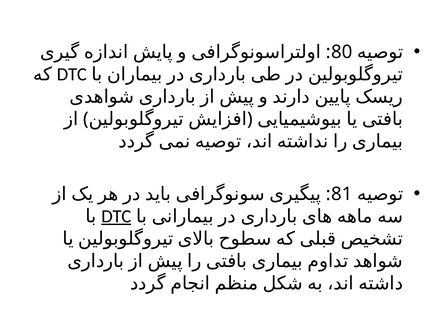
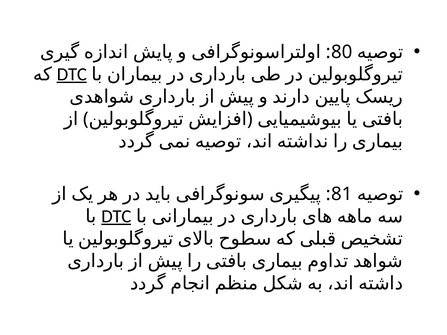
DTC underline: none -> present (72, 74)
